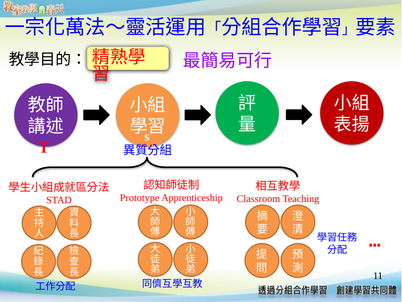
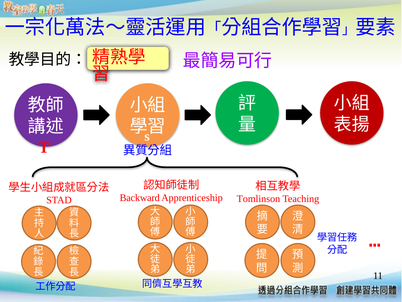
Prototype: Prototype -> Backward (140, 197)
Classroom: Classroom -> Tomlinson (258, 198)
